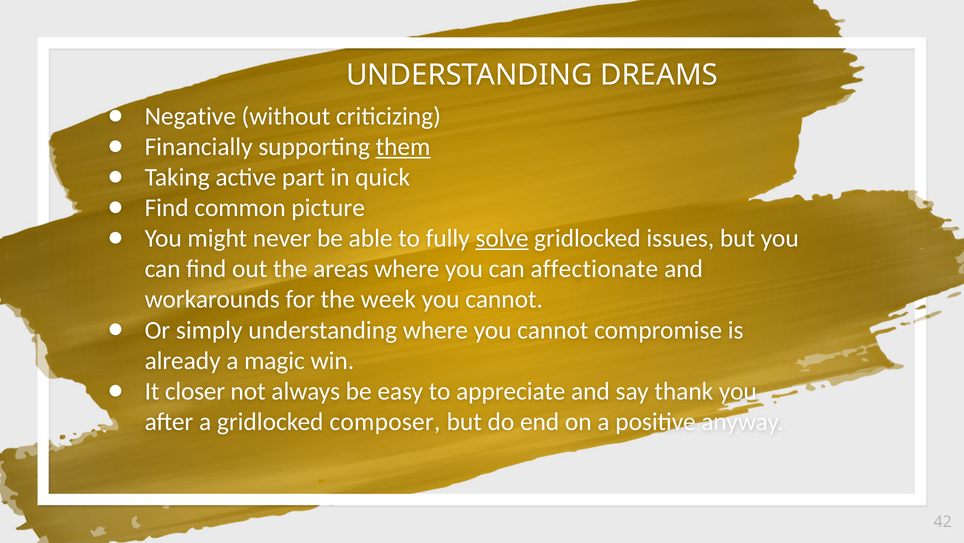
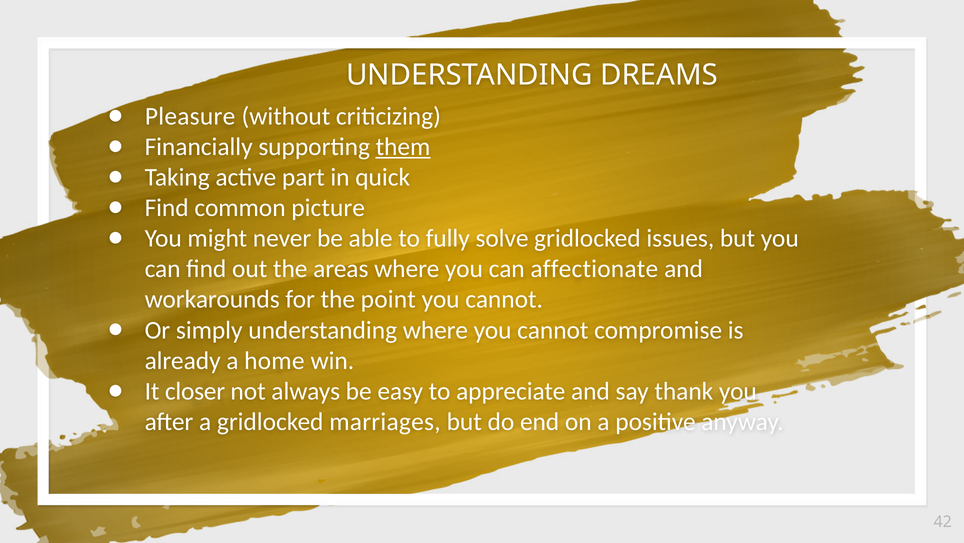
Negative: Negative -> Pleasure (190, 116)
solve underline: present -> none (502, 238)
week: week -> point (388, 299)
magic: magic -> home (274, 360)
composer: composer -> marriages (385, 421)
